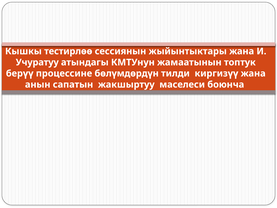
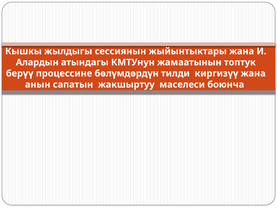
тестирлөө: тестирлөө -> жылдыгы (68, 51)
Учуратуу: Учуратуу -> Алардын (37, 62)
